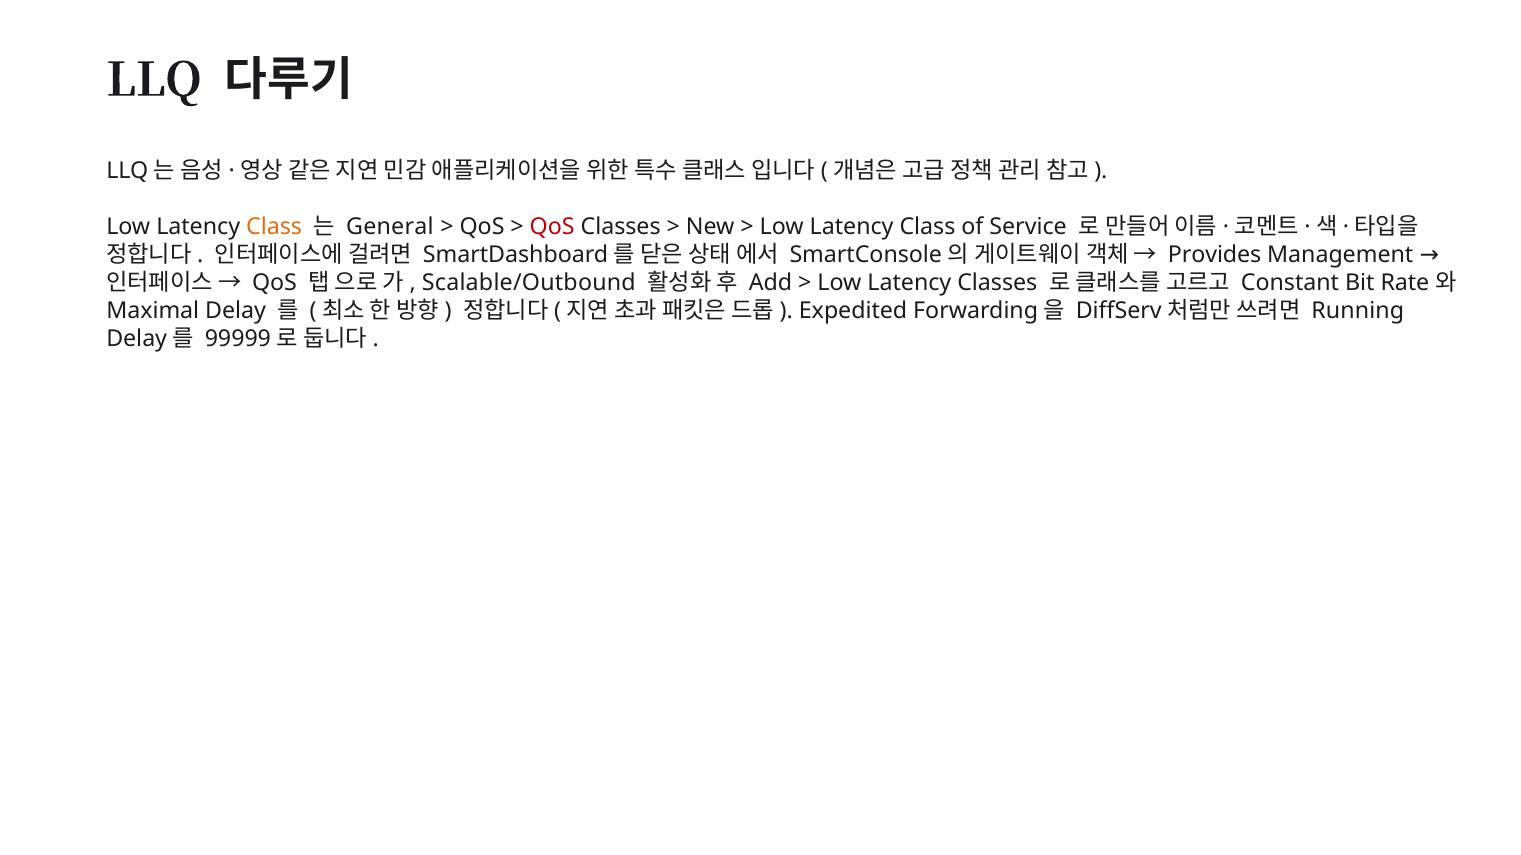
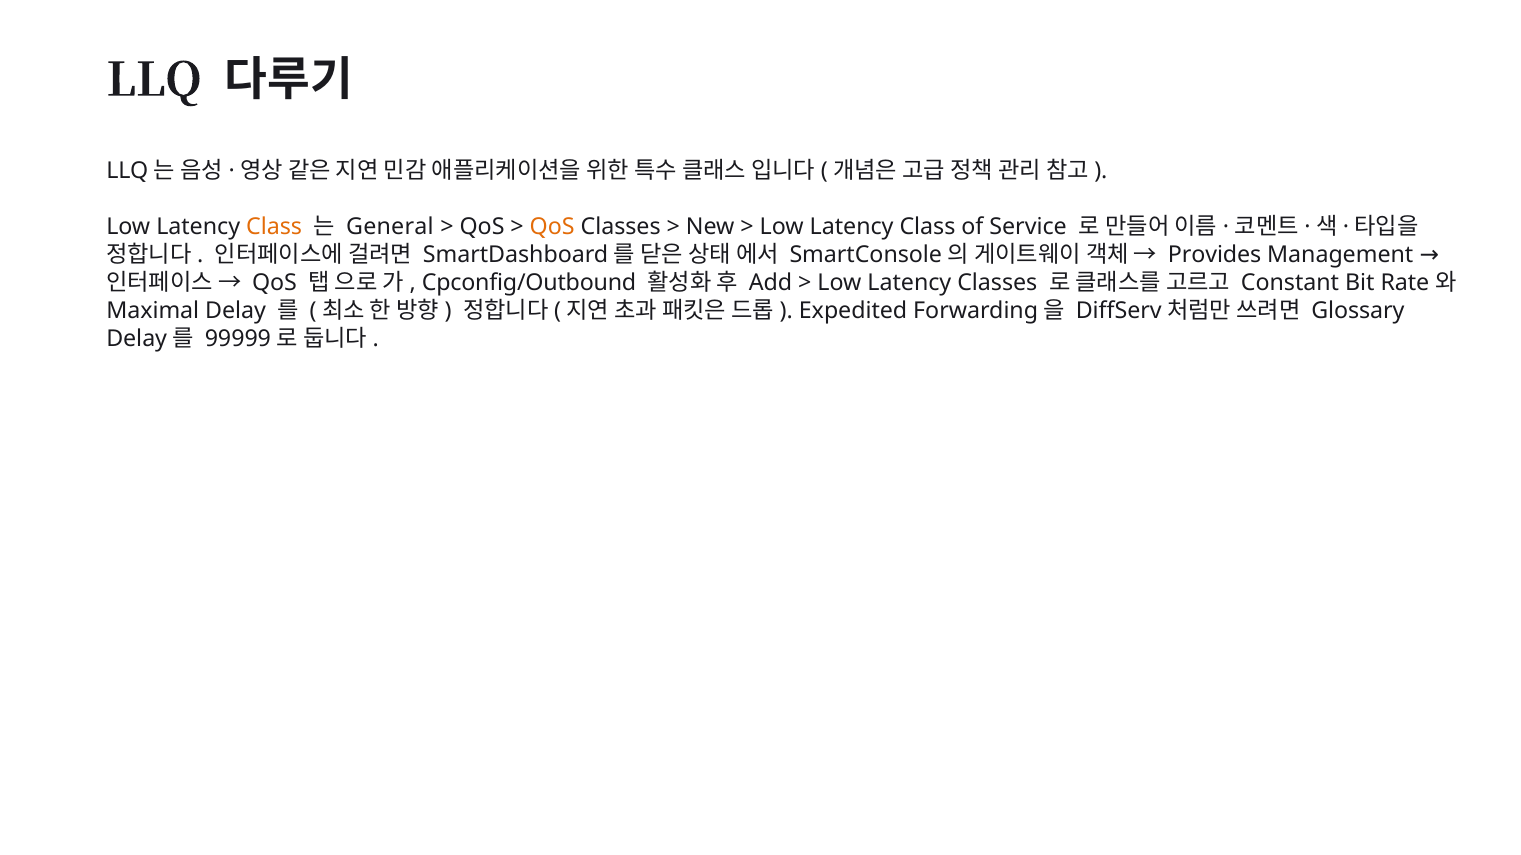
QoS colour: red -> orange (552, 227)
Scalable/Outbound: Scalable/Outbound -> Cpconfig/Outbound (529, 283)
Running: Running -> Glossary (1358, 311)
